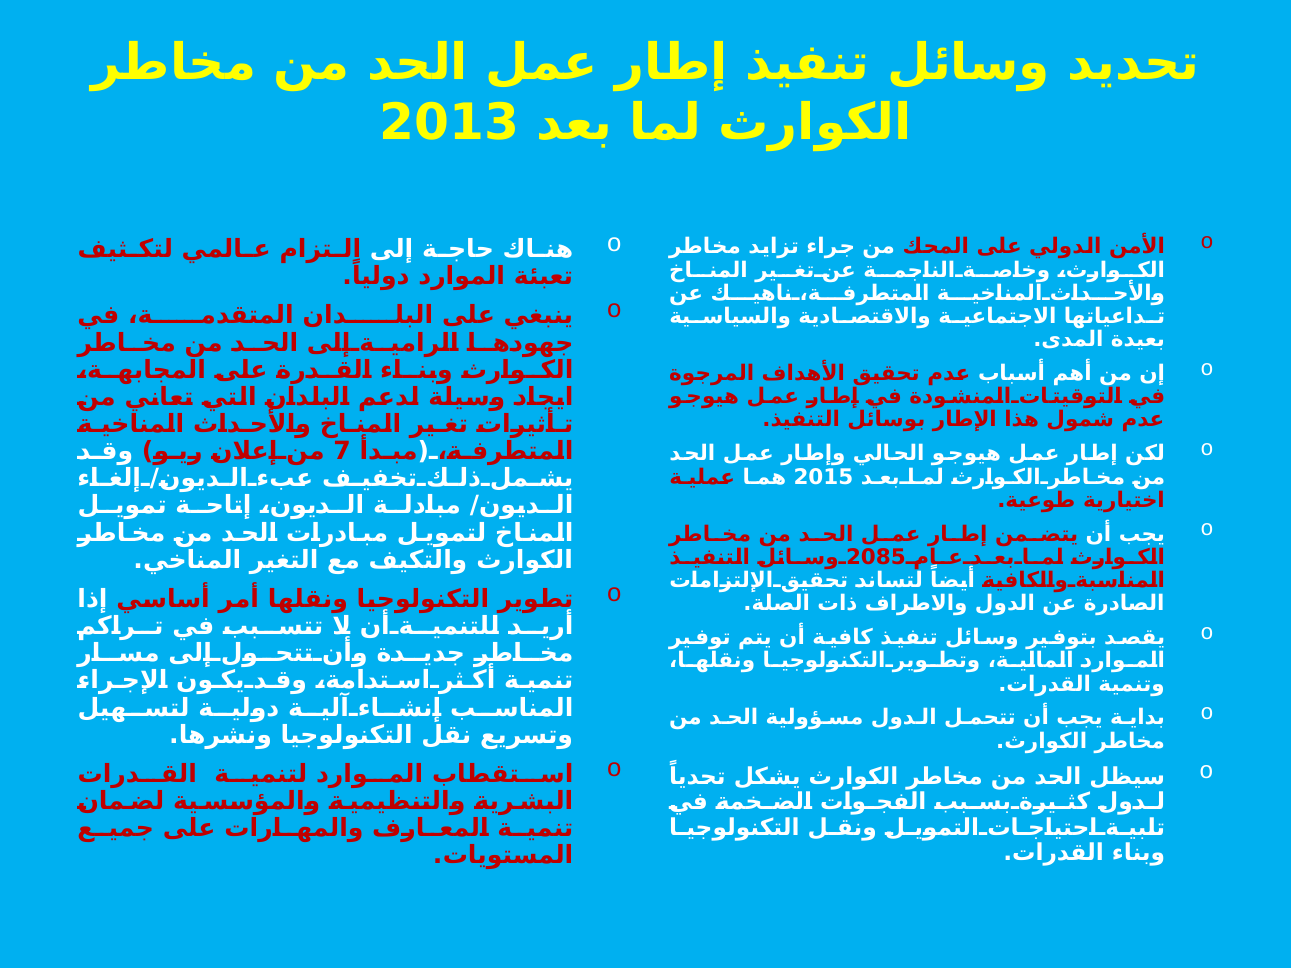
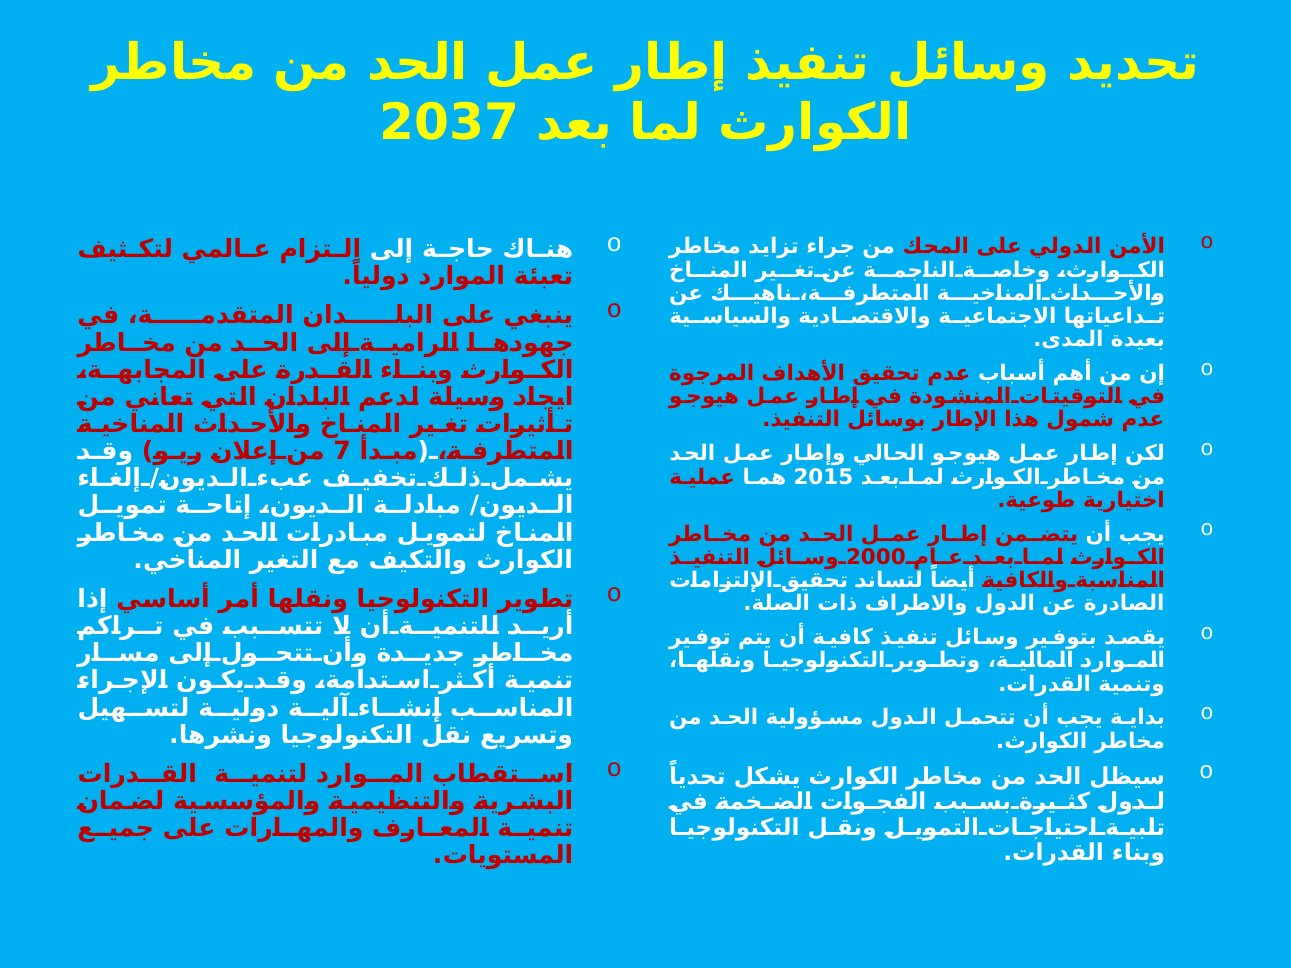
2013: 2013 -> 2037 (449, 123)
2085: 2085 -> 2000 (876, 557)
